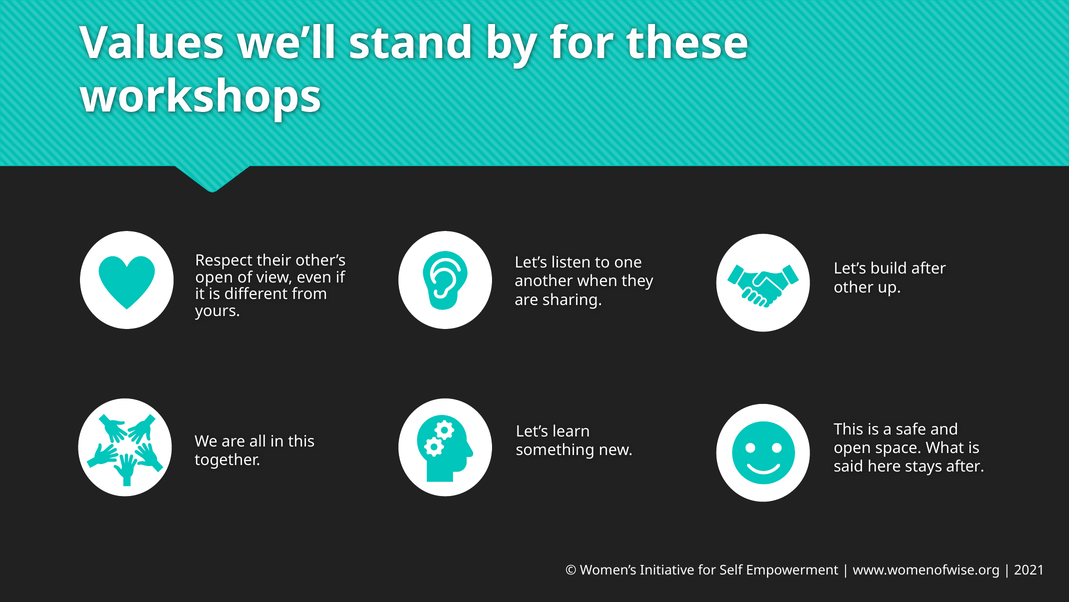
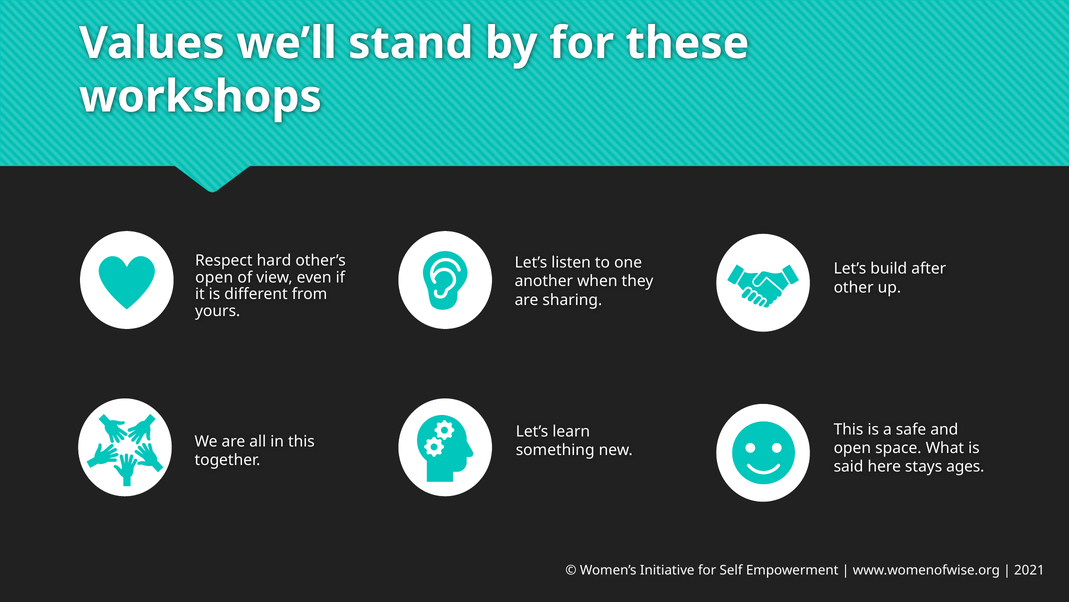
their: their -> hard (274, 260)
stays after: after -> ages (965, 466)
